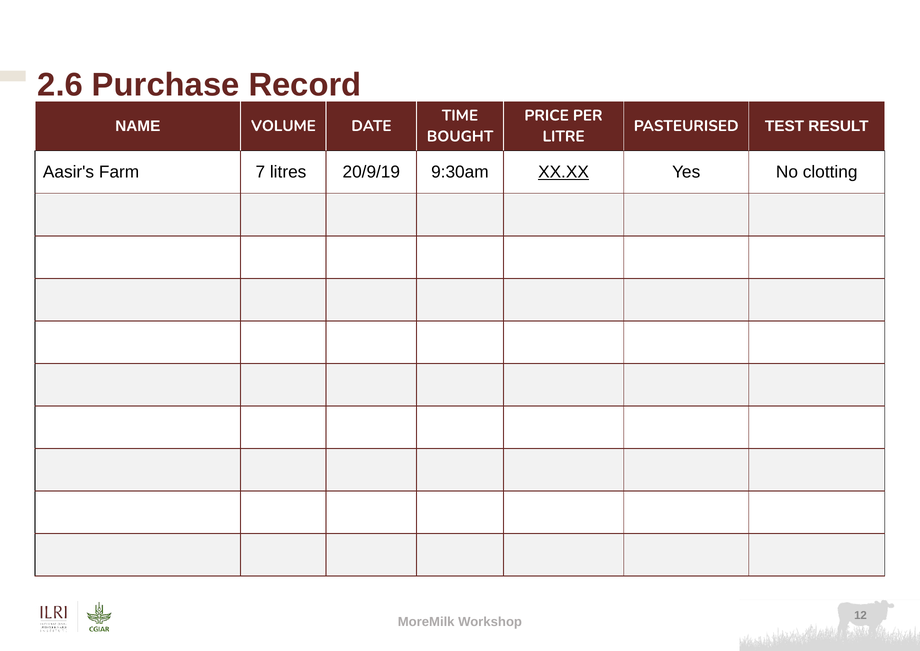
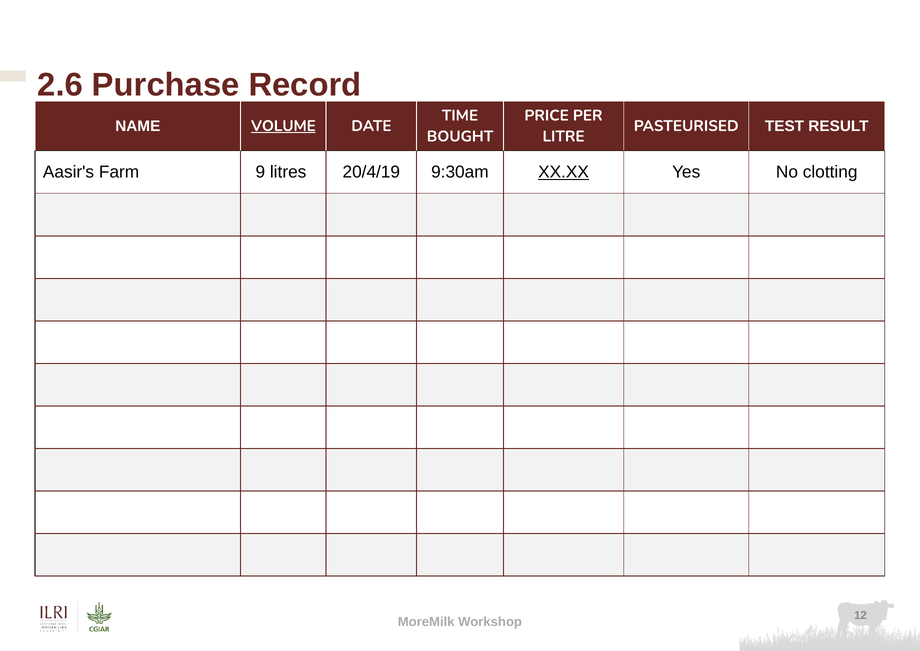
VOLUME underline: none -> present (283, 126)
7: 7 -> 9 (260, 172)
20/9/19: 20/9/19 -> 20/4/19 (371, 172)
